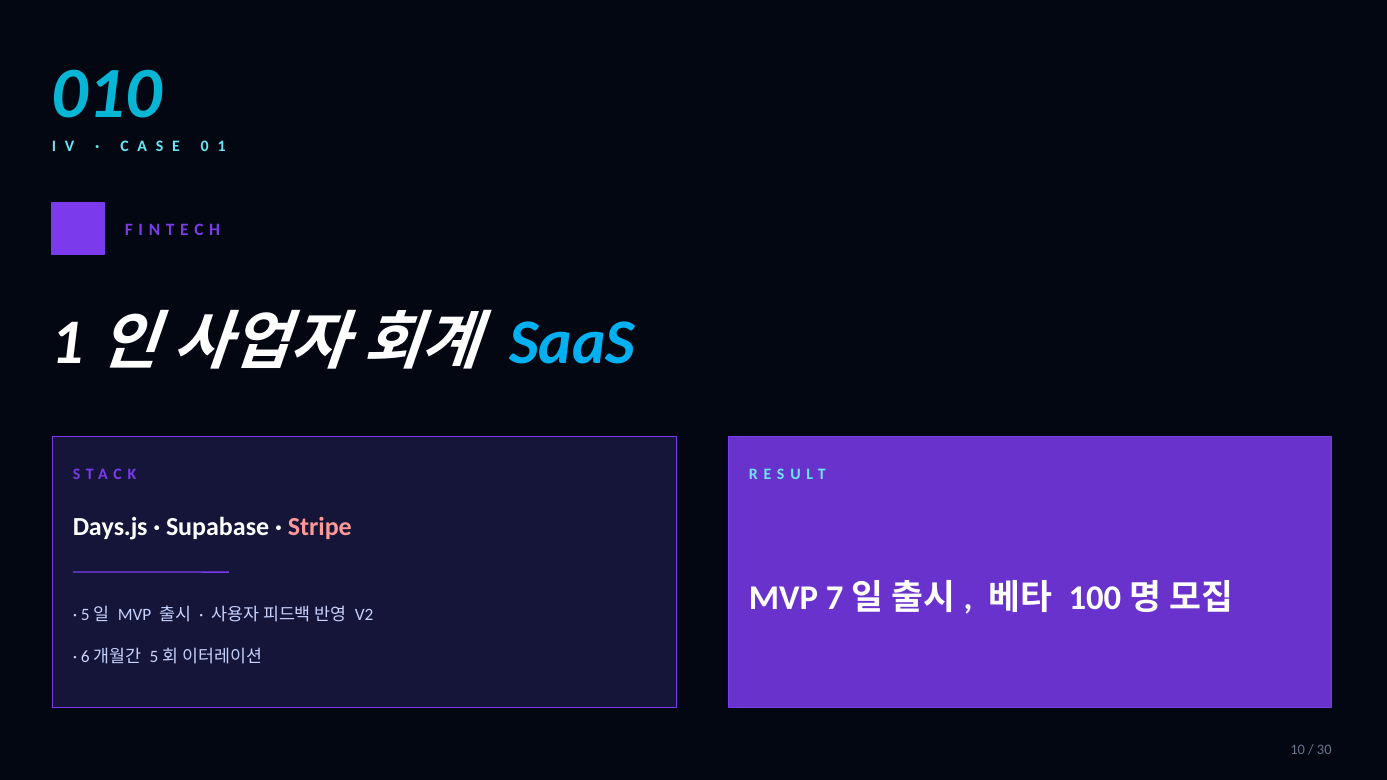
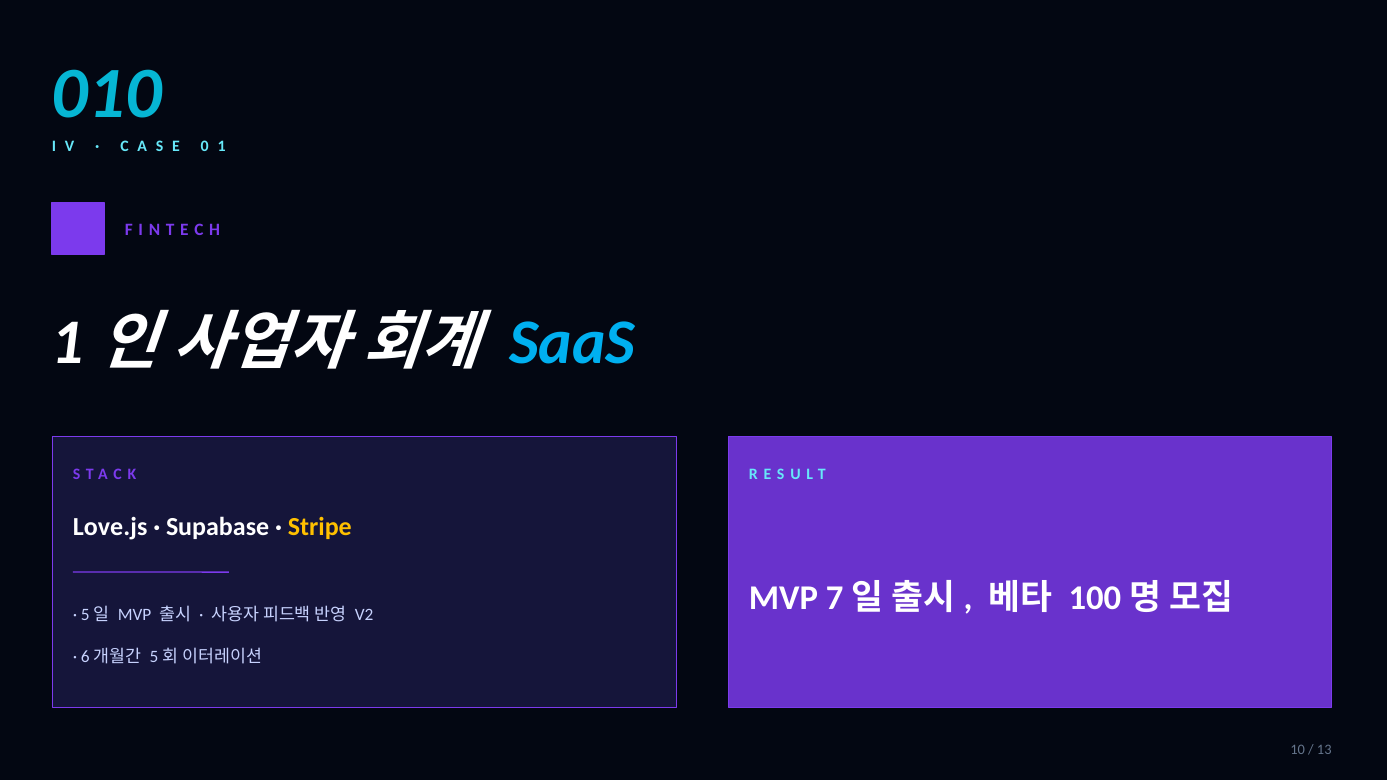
Days.js: Days.js -> Love.js (110, 527)
Stripe colour: pink -> yellow (320, 527)
30: 30 -> 13 (1324, 750)
